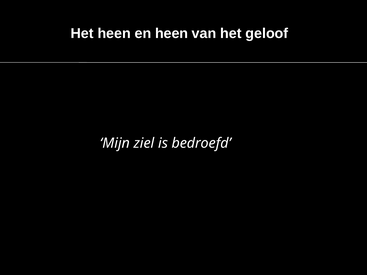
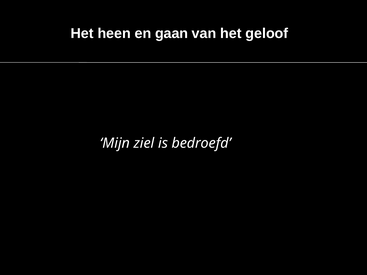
en heen: heen -> gaan (172, 33)
